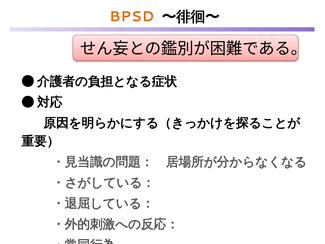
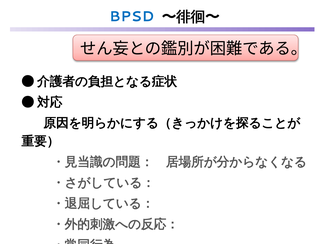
BPSD colour: orange -> blue (132, 17)
